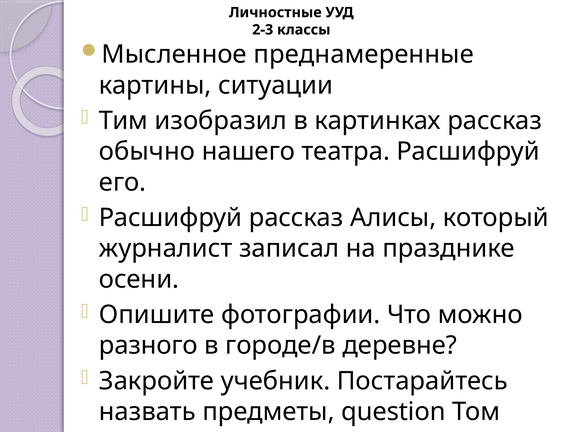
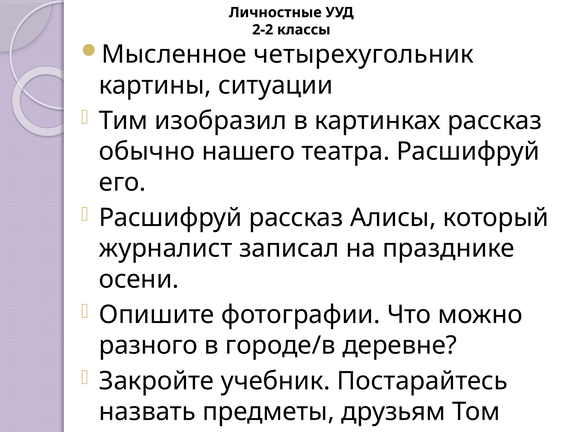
2-3: 2-3 -> 2-2 (263, 30)
преднамеренные: преднамеренные -> четырехугольник (364, 55)
question: question -> друзьям (393, 412)
